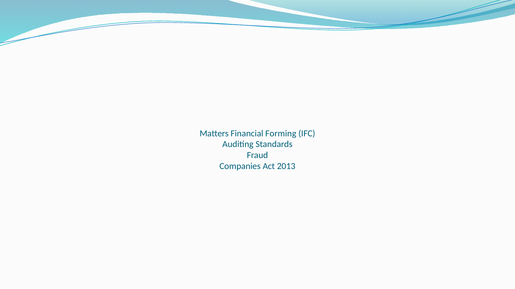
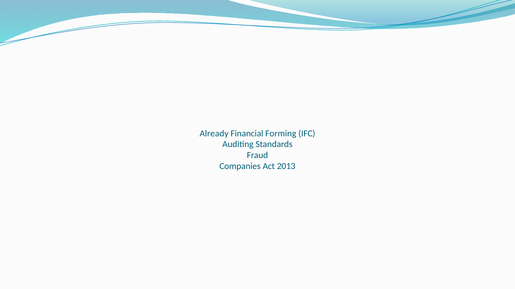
Matters: Matters -> Already (214, 134)
